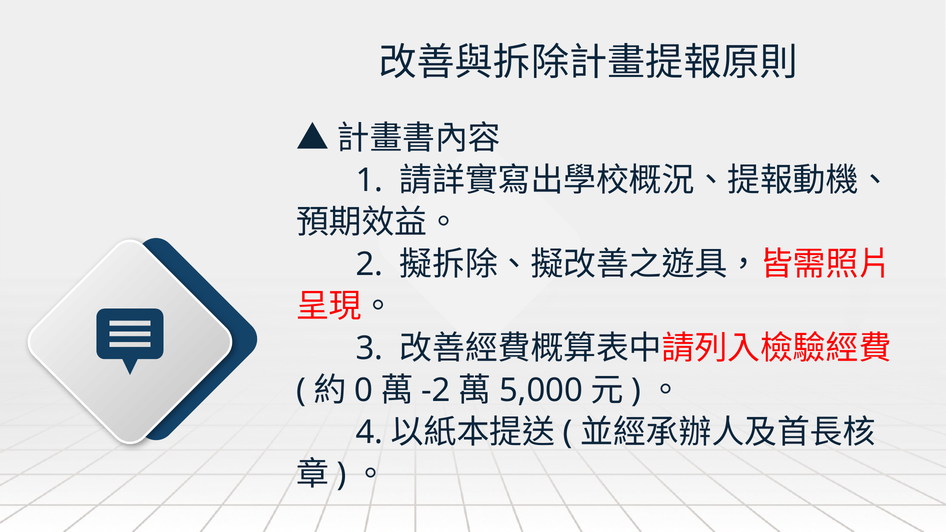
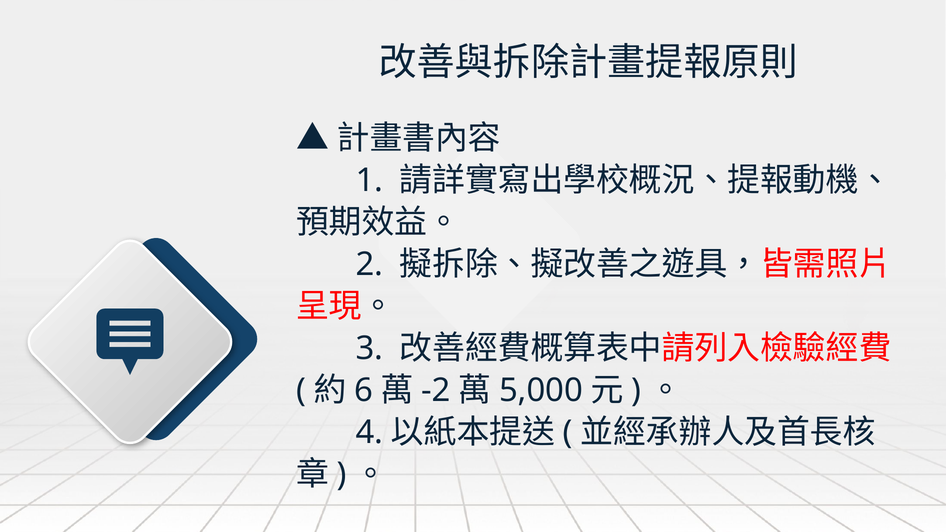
0: 0 -> 6 (364, 391)
